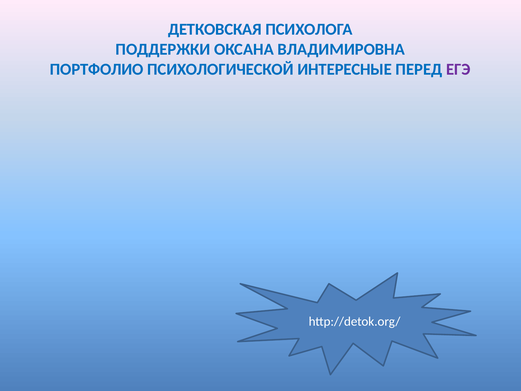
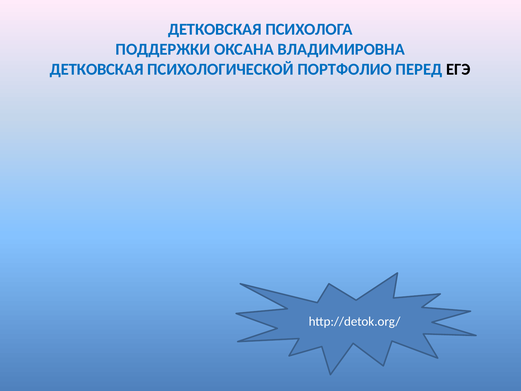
ПОРТФОЛИО: ПОРТФОЛИО -> ДЕТКОВСКАЯ (97, 69)
ИНТЕРЕСНЫЕ: ИНТЕРЕСНЫЕ -> ПОРТФОЛИО (345, 69)
ЕГЭ colour: purple -> black (458, 69)
